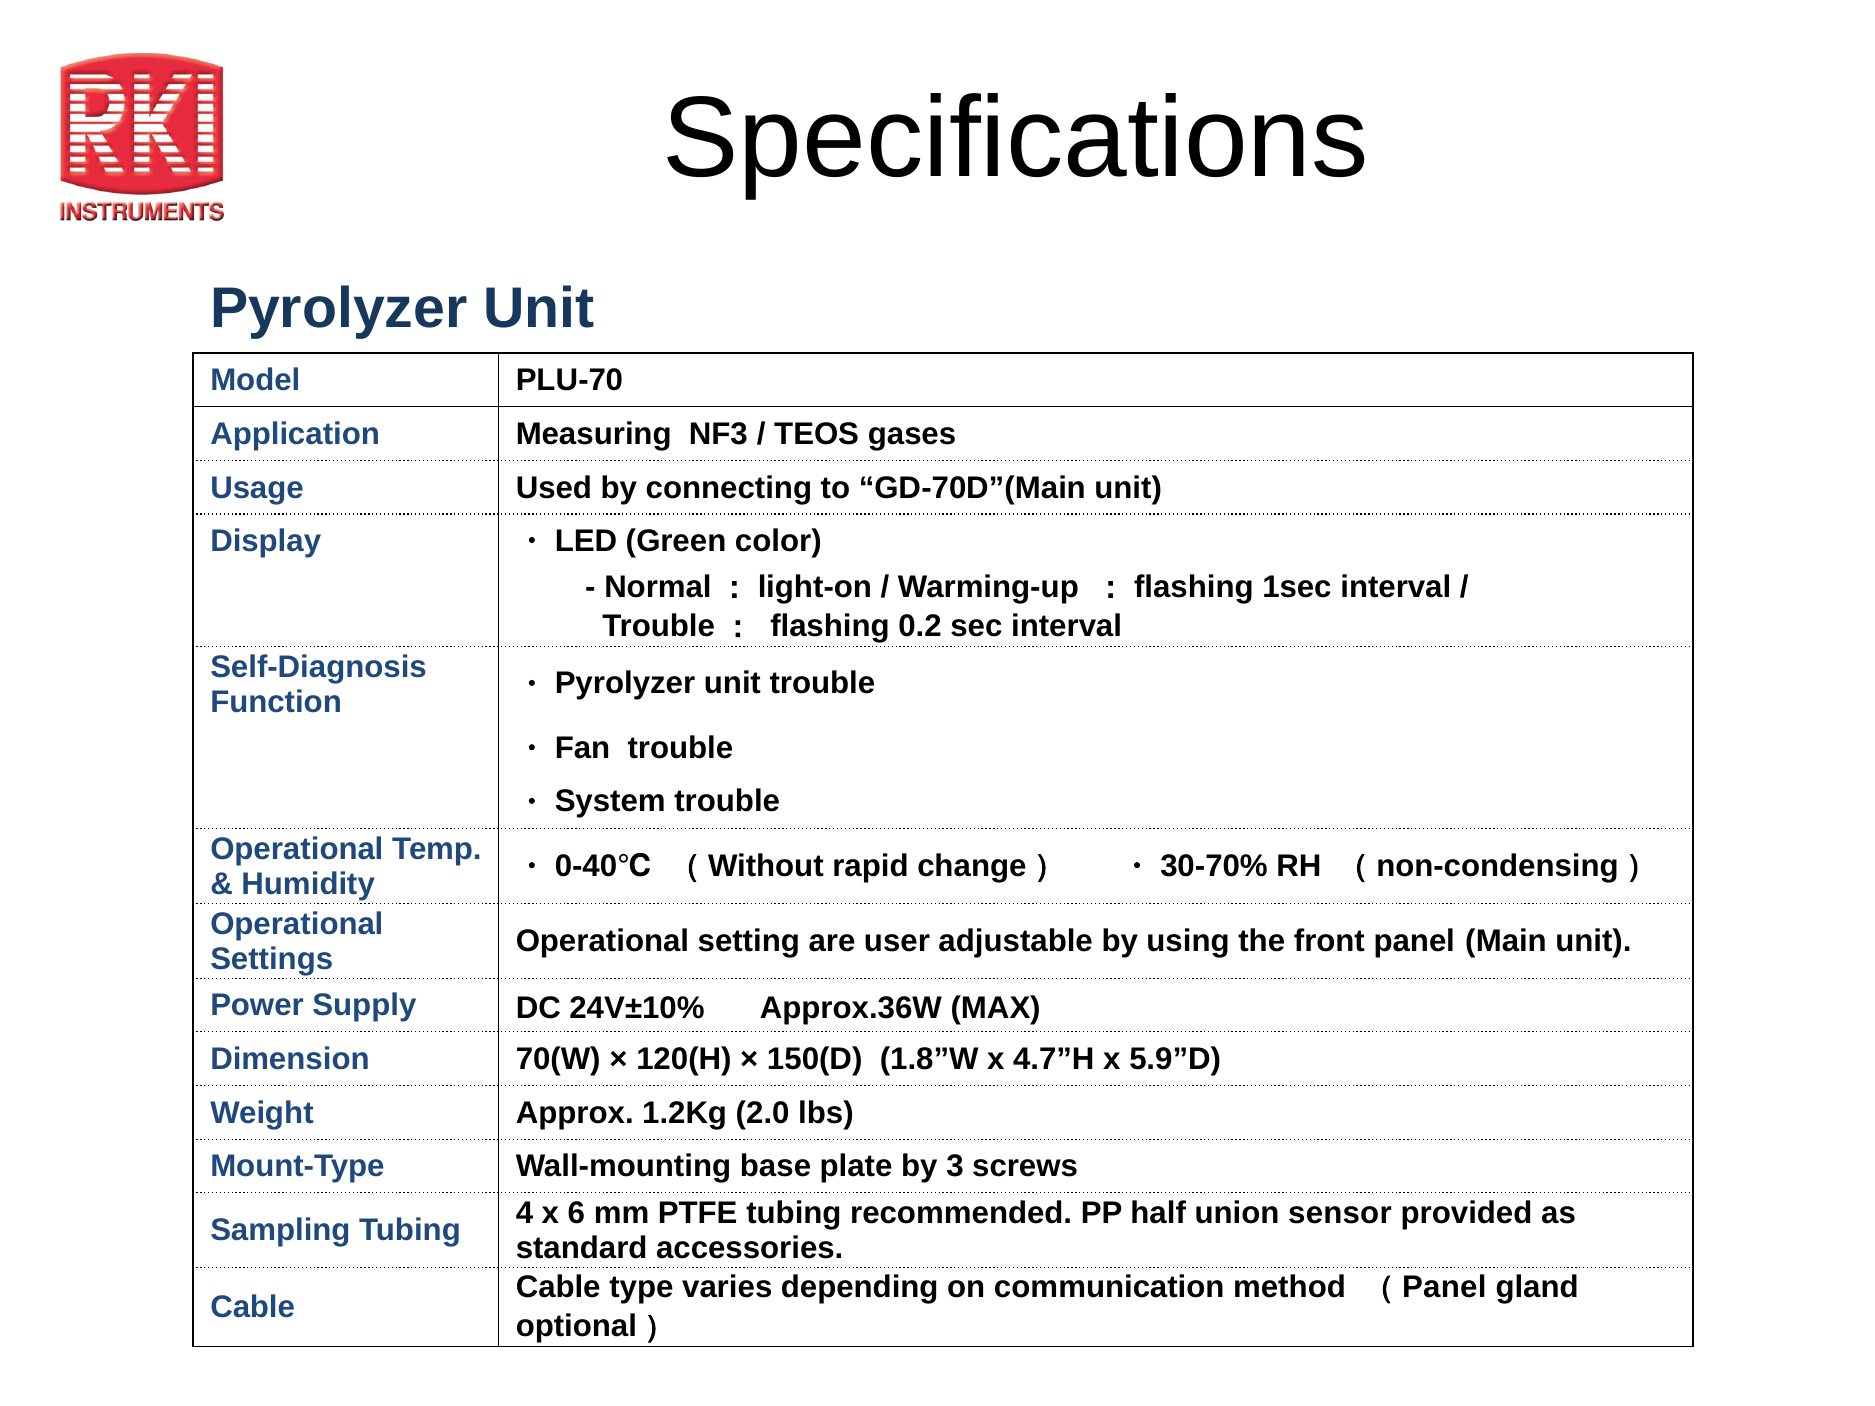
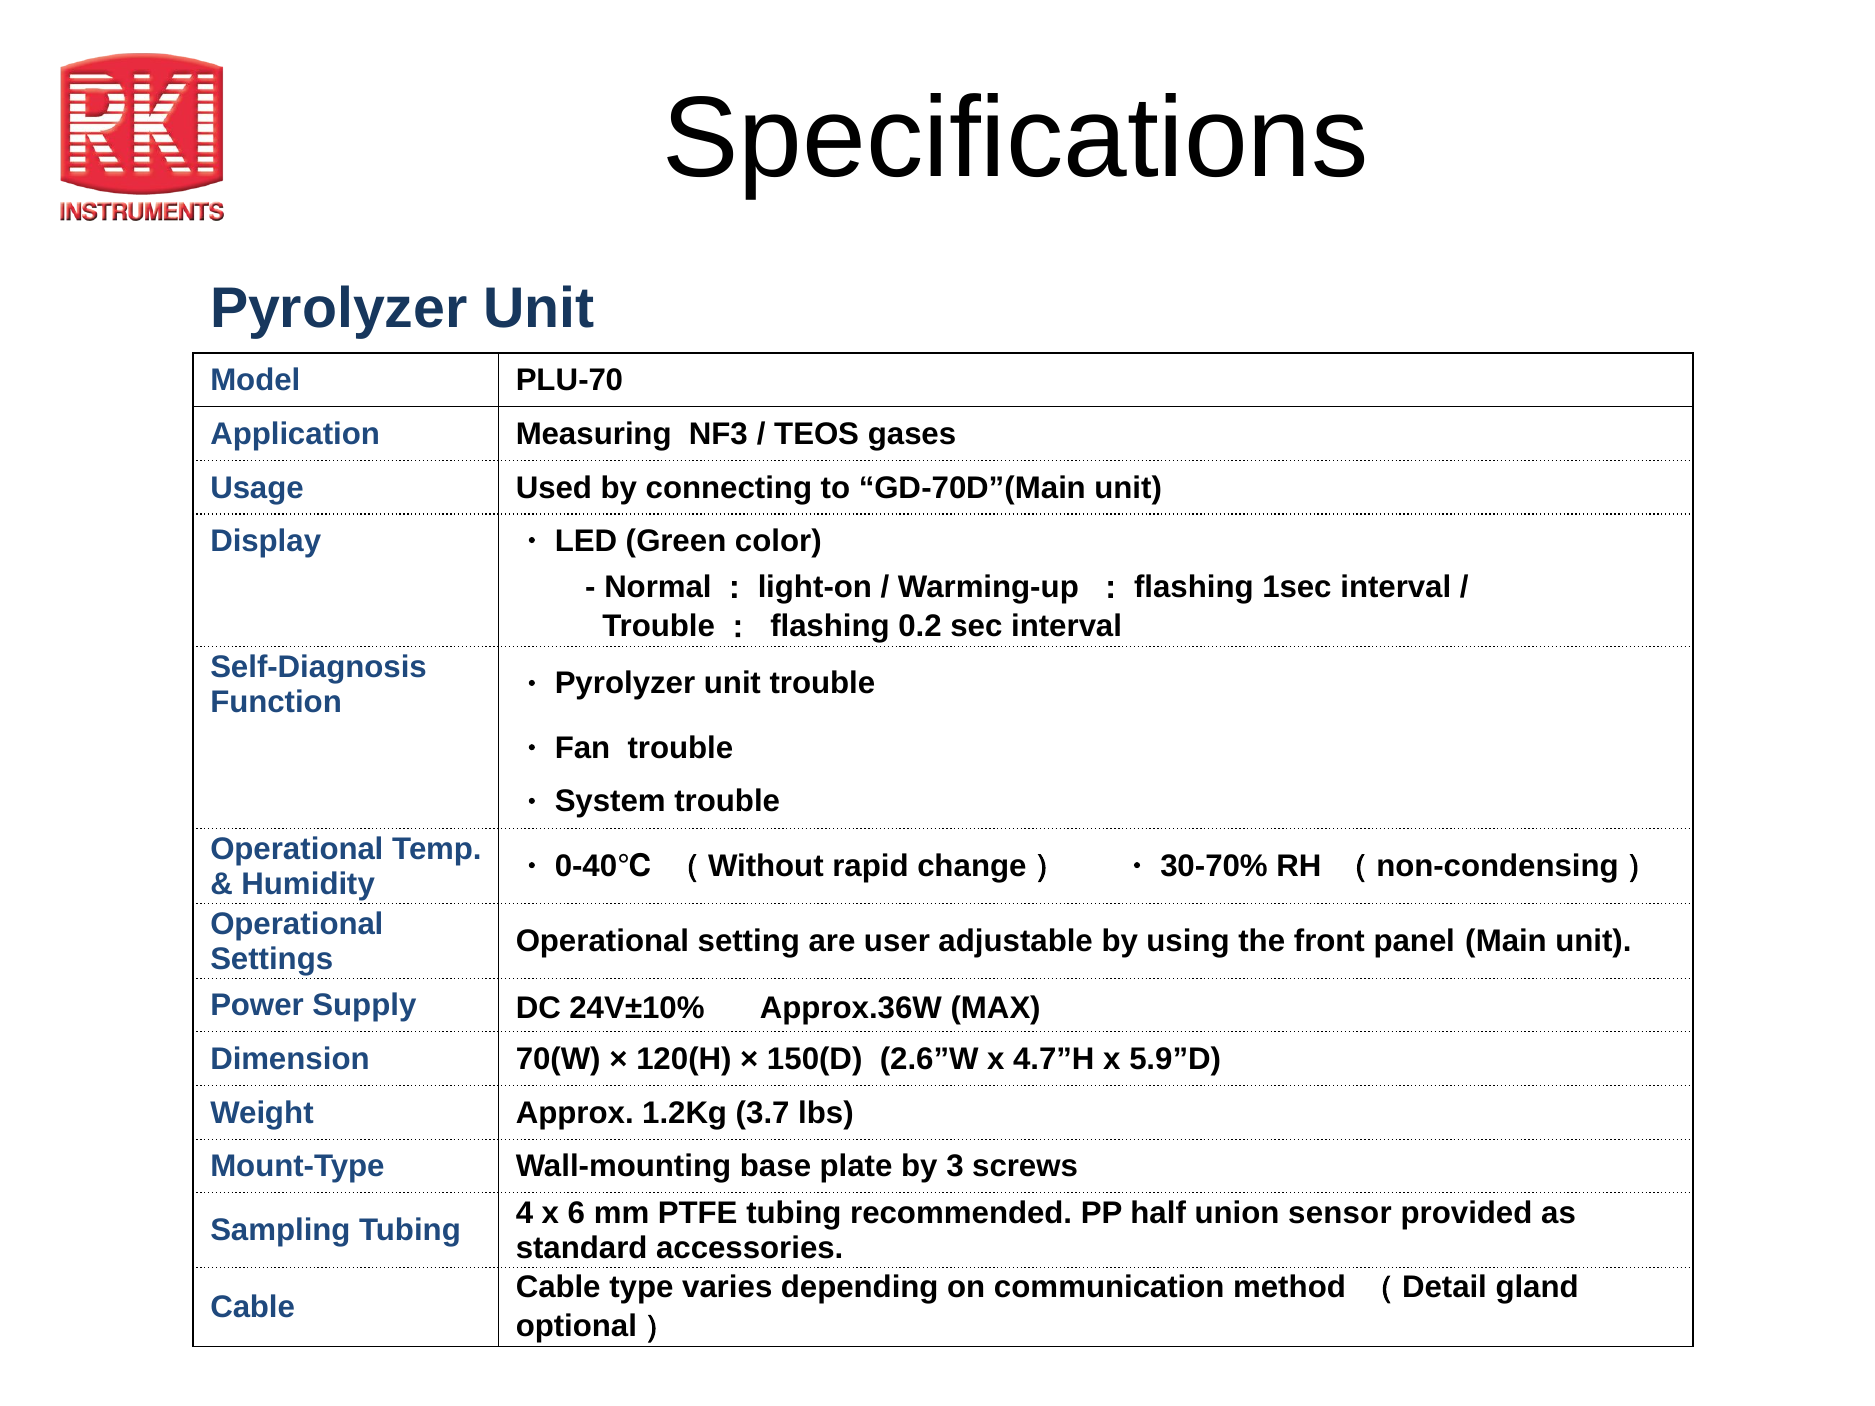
1.8”W: 1.8”W -> 2.6”W (929, 1059)
2.0: 2.0 -> 3.7 (763, 1113)
Panel: Panel -> Detail (1444, 1287)
